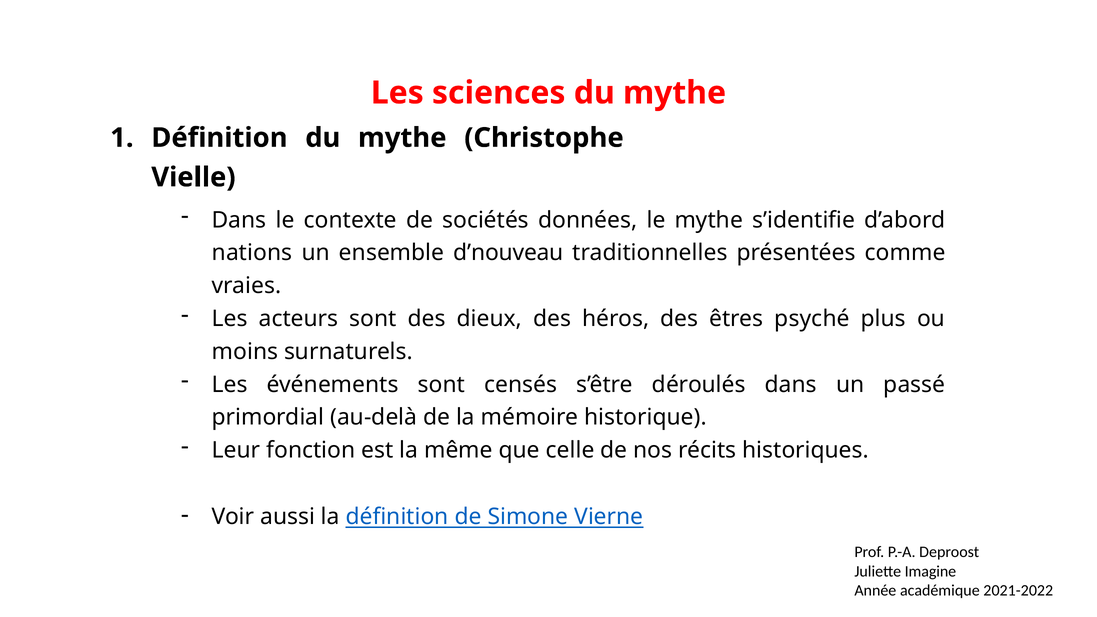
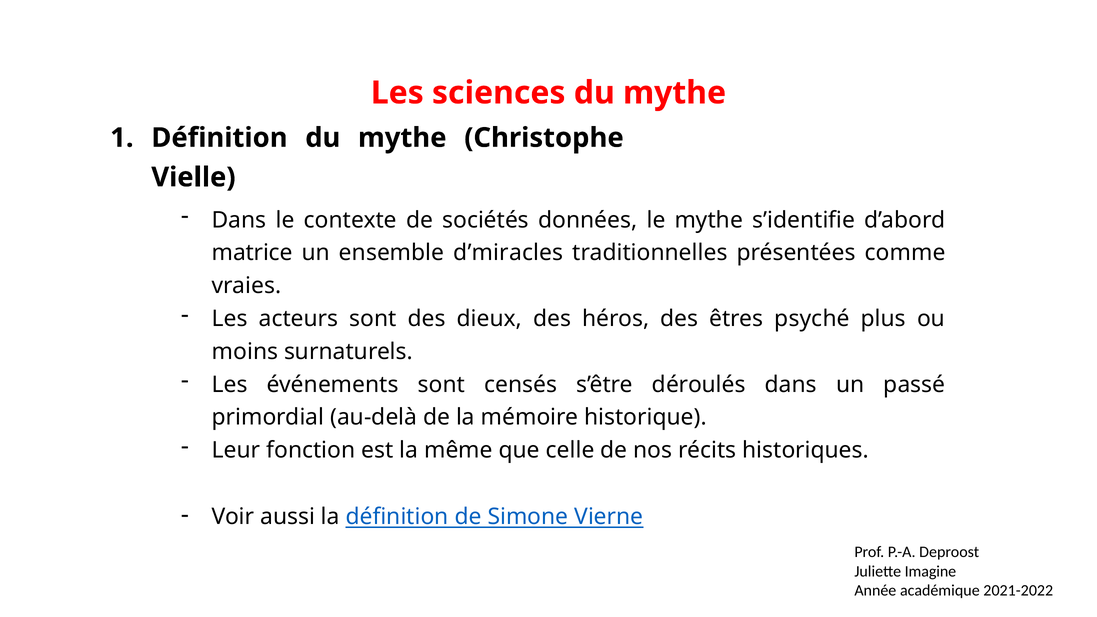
nations: nations -> matrice (252, 253)
d’nouveau: d’nouveau -> d’miracles (508, 253)
